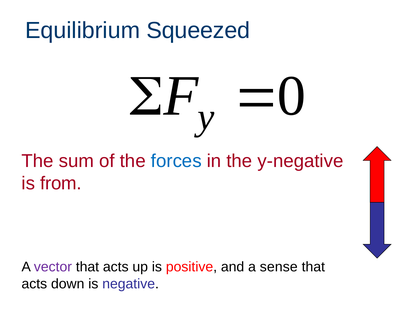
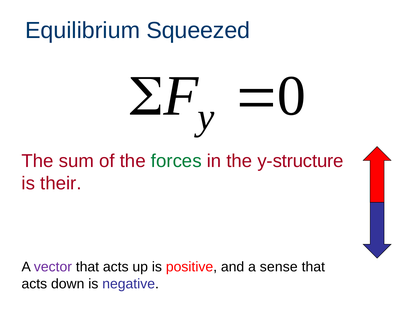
forces colour: blue -> green (176, 161)
y-negative: y-negative -> y-structure (301, 161)
from: from -> their (61, 184)
